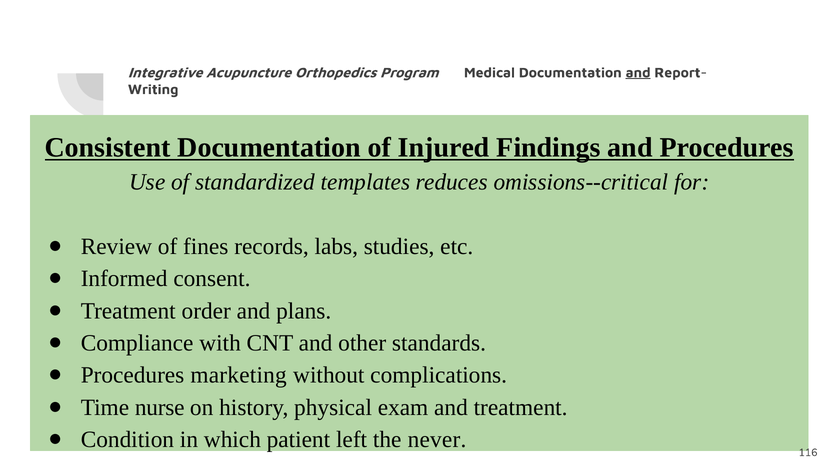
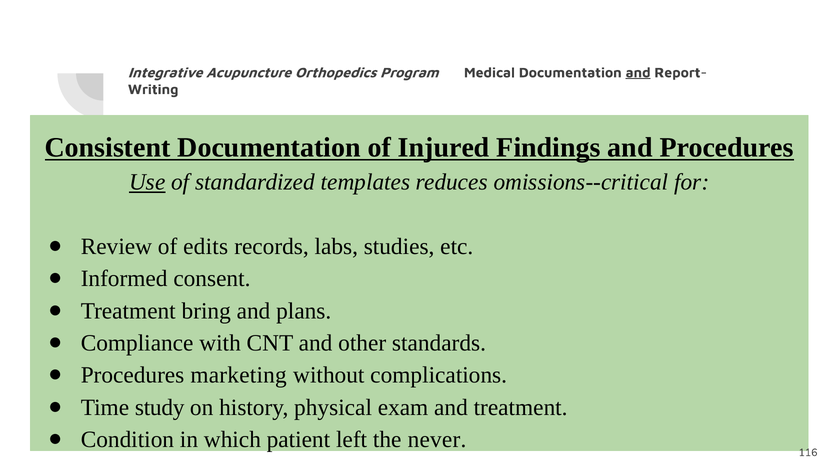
Use underline: none -> present (147, 182)
fines: fines -> edits (206, 247)
order: order -> bring (206, 311)
nurse: nurse -> study (160, 407)
